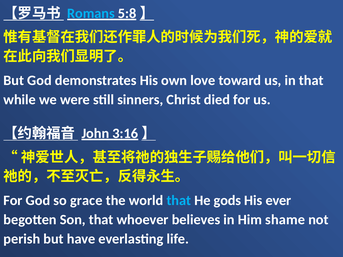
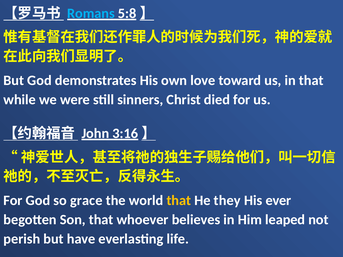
that colour: light blue -> yellow (179, 201)
gods: gods -> they (227, 201)
shame: shame -> leaped (285, 220)
